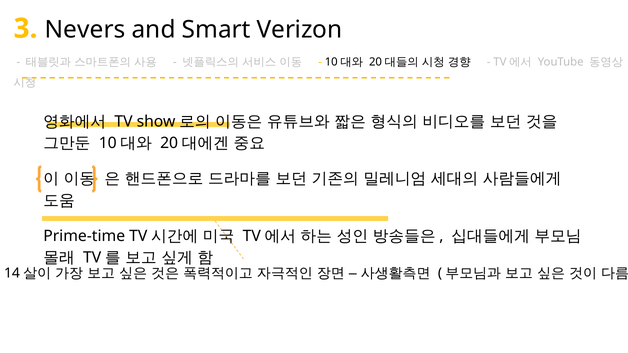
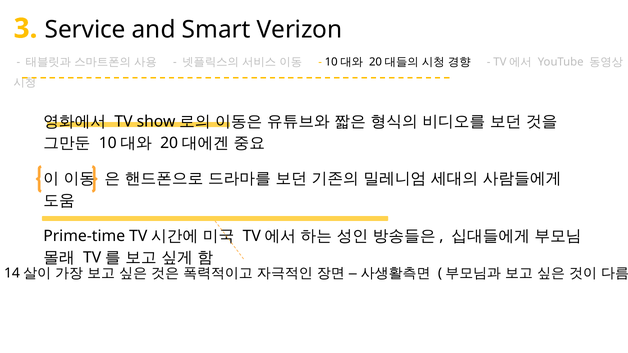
Nevers: Nevers -> Service (85, 30)
